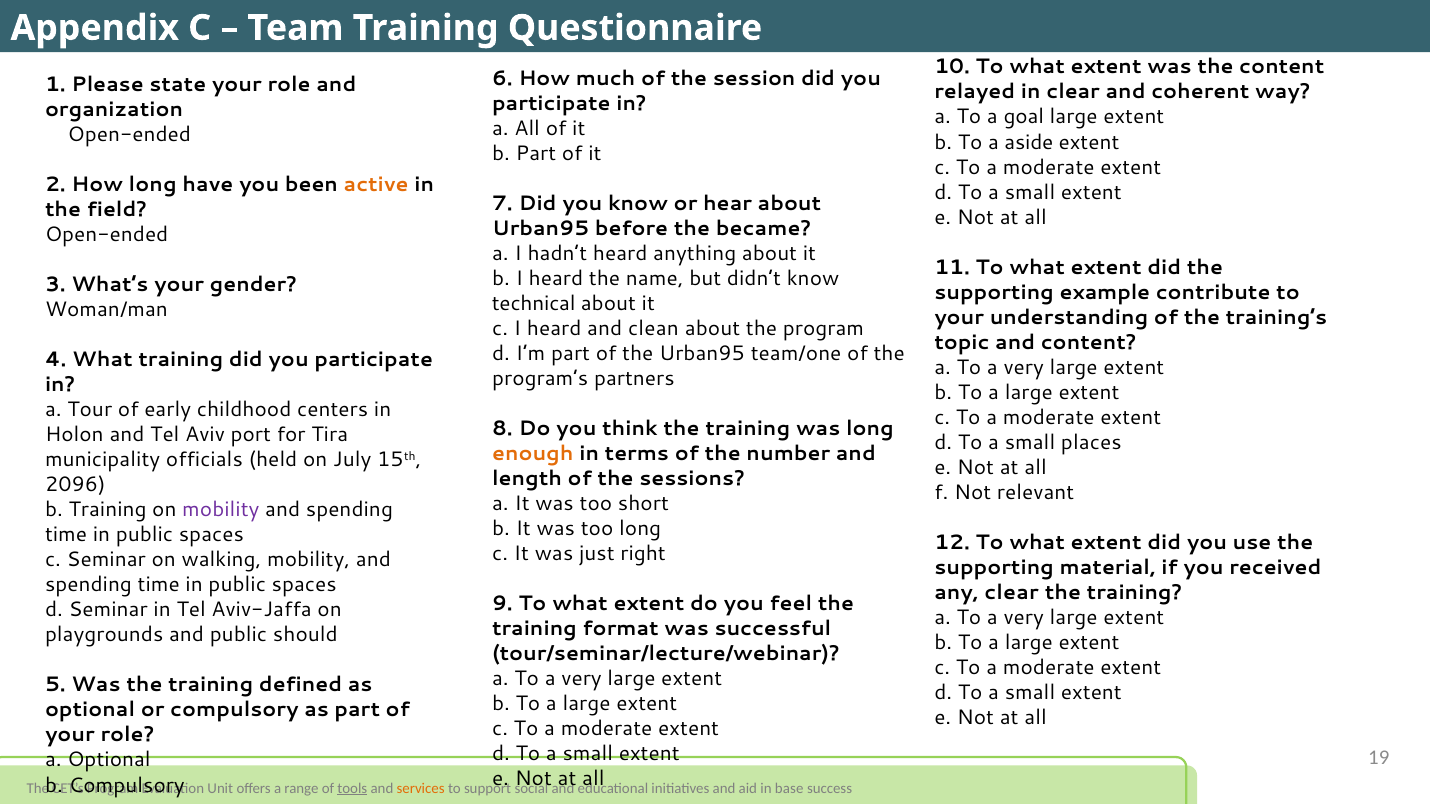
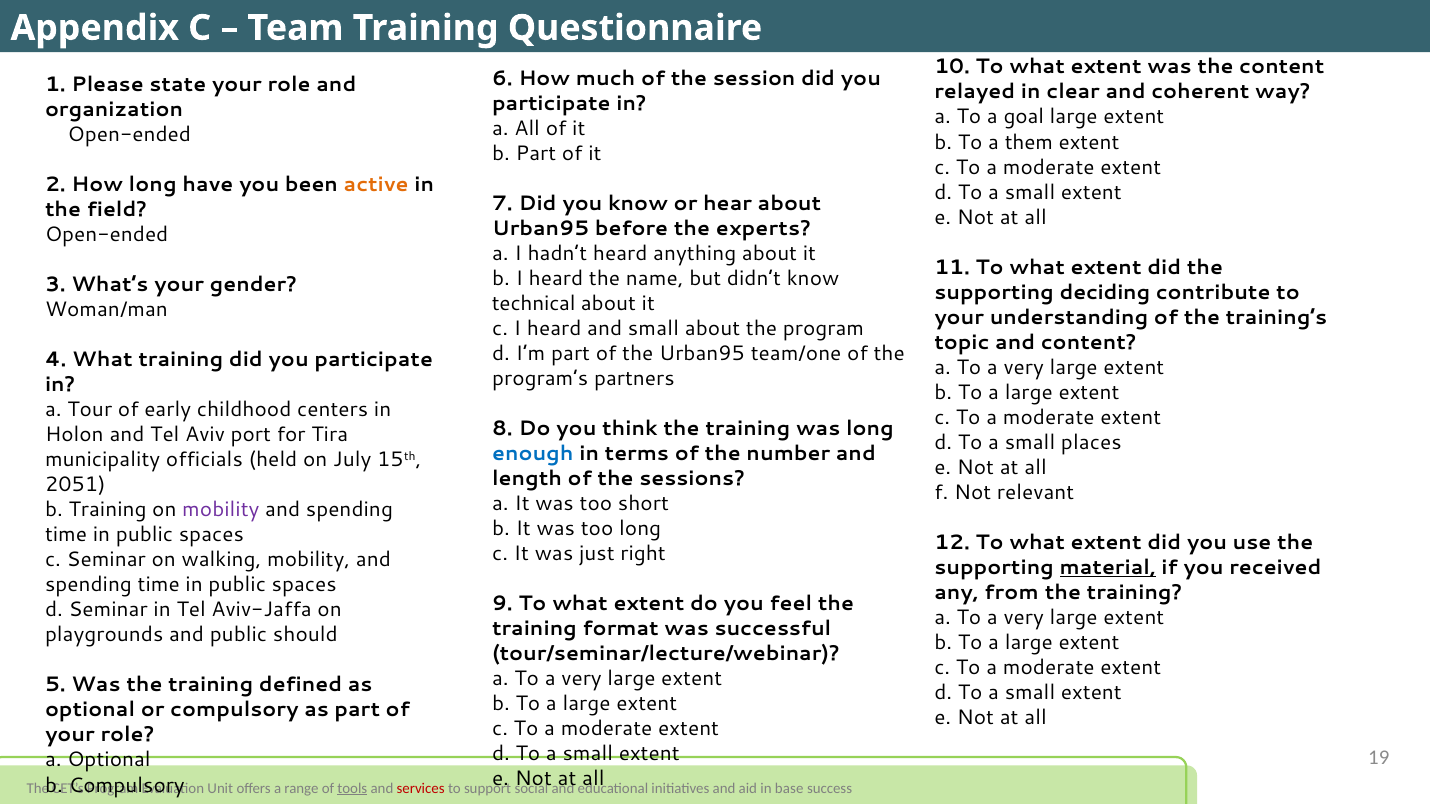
aside: aside -> them (1029, 142)
became: became -> experts (763, 228)
example: example -> deciding (1105, 292)
and clean: clean -> small (653, 329)
enough colour: orange -> blue (533, 454)
2096: 2096 -> 2051 (75, 485)
material underline: none -> present (1108, 568)
any clear: clear -> from (1012, 593)
services colour: orange -> red (421, 789)
